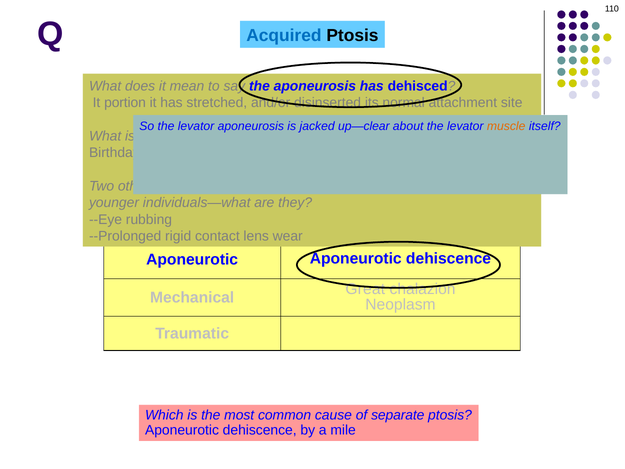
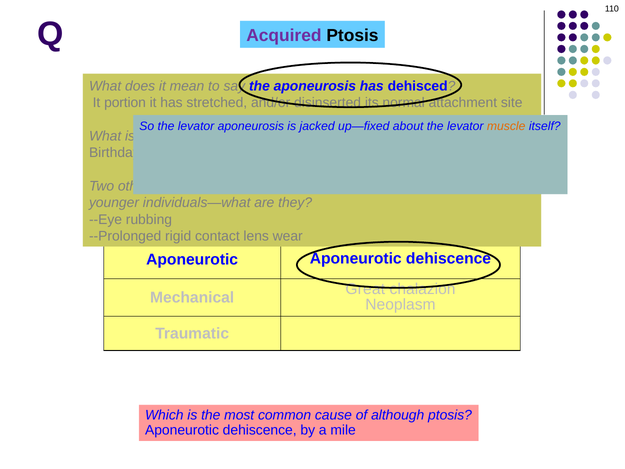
Acquired colour: blue -> purple (284, 36)
up—clear: up—clear -> up—fixed (364, 126)
separate: separate -> although (398, 415)
